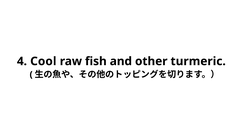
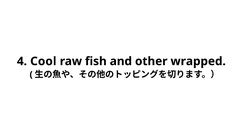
turmeric: turmeric -> wrapped (198, 61)
